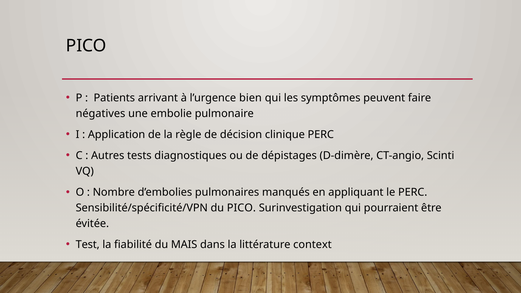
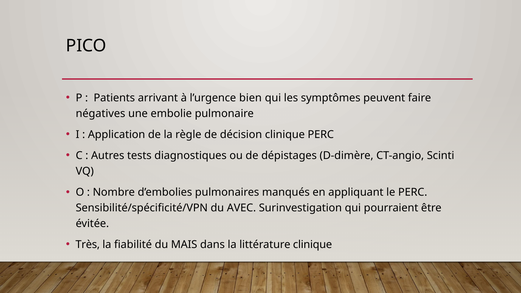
du PICO: PICO -> AVEC (241, 208)
Test: Test -> Très (88, 245)
littérature context: context -> clinique (313, 245)
